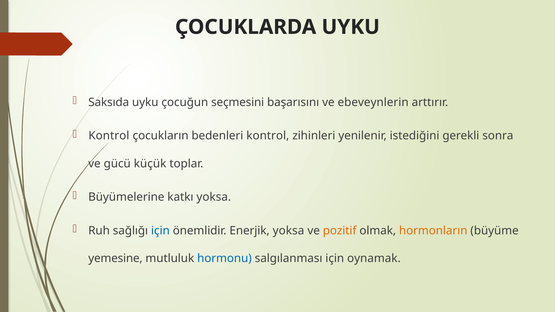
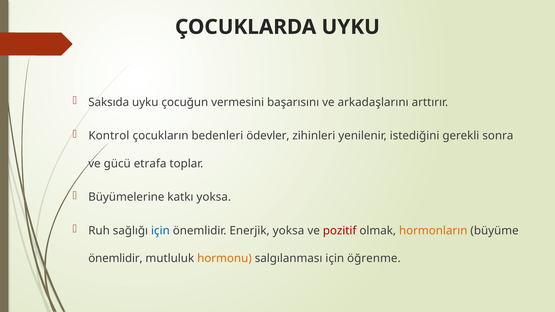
seçmesini: seçmesini -> vermesini (238, 102)
ebeveynlerin: ebeveynlerin -> arkadaşlarını (373, 102)
bedenleri kontrol: kontrol -> ödevler (268, 136)
küçük: küçük -> etrafa (150, 164)
pozitif colour: orange -> red (340, 231)
yemesine: yemesine -> önemlidir (115, 259)
hormonu colour: blue -> orange (224, 259)
oynamak: oynamak -> öğrenme (374, 259)
